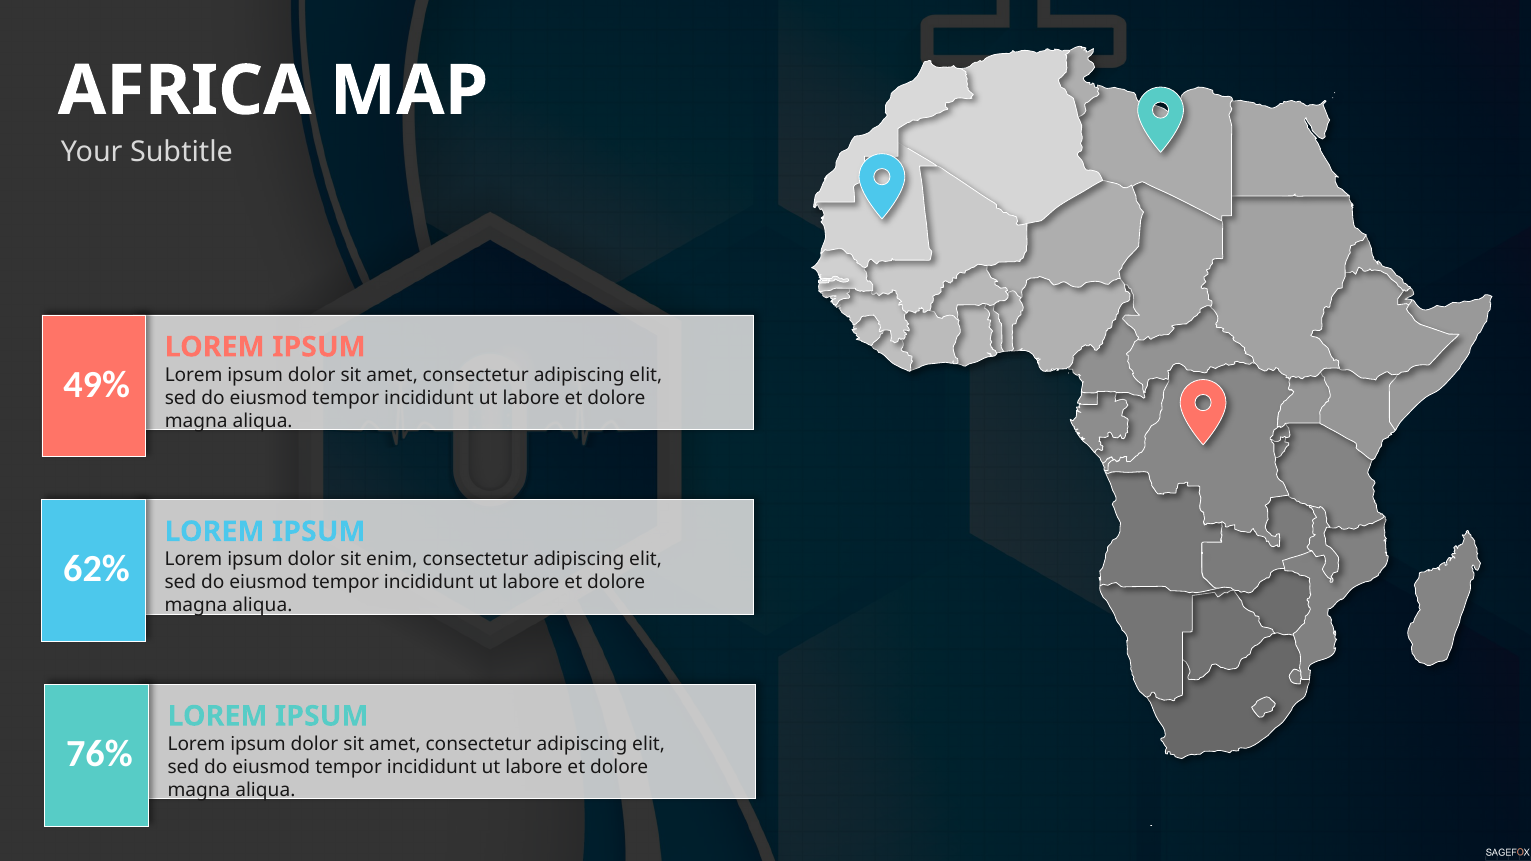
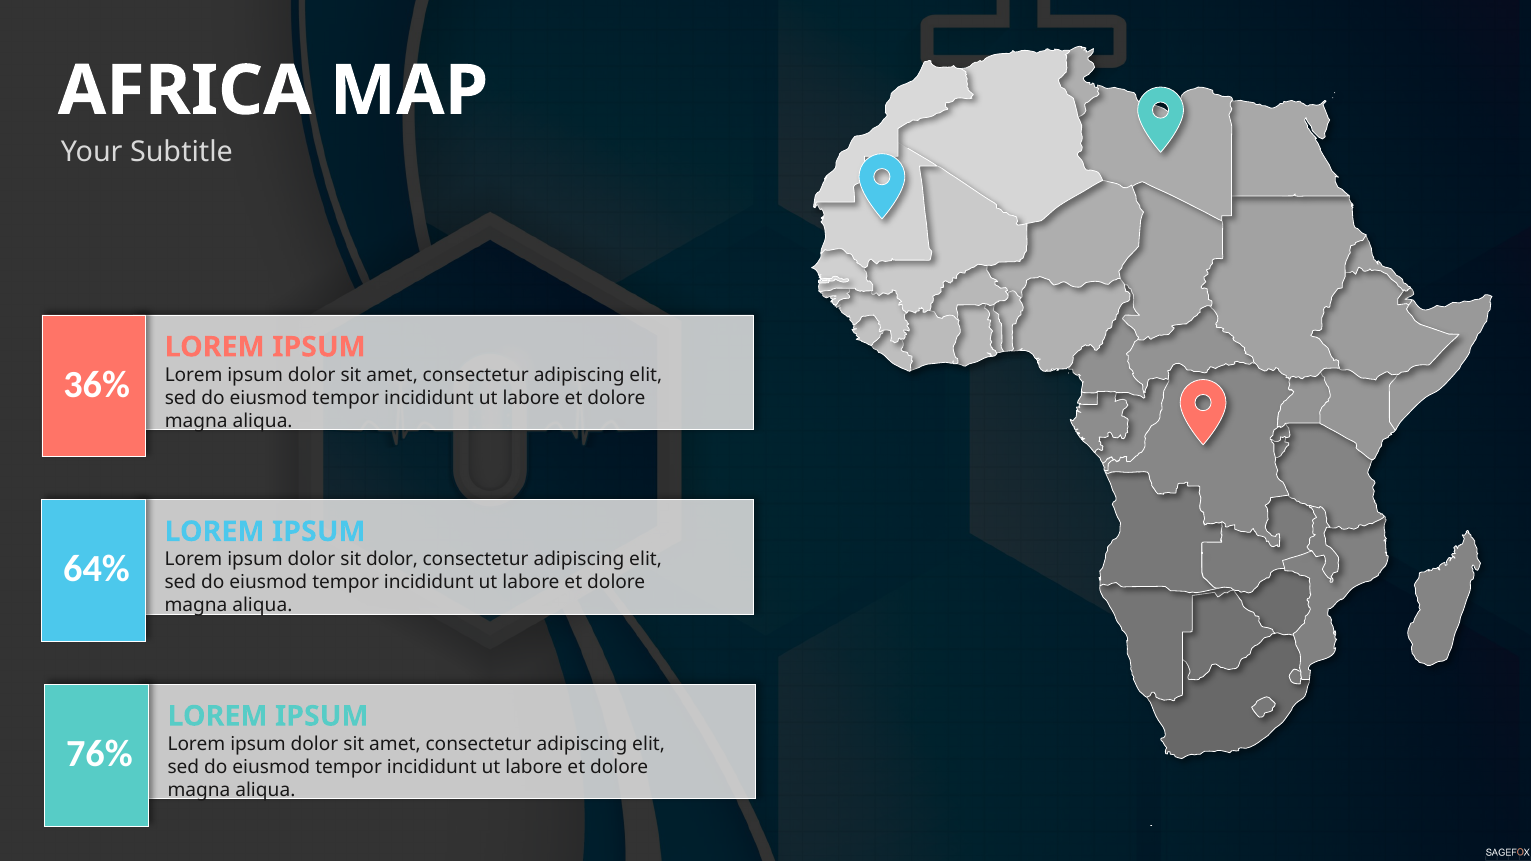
49%: 49% -> 36% (97, 385)
62%: 62% -> 64% (96, 569)
sit enim: enim -> dolor (392, 560)
